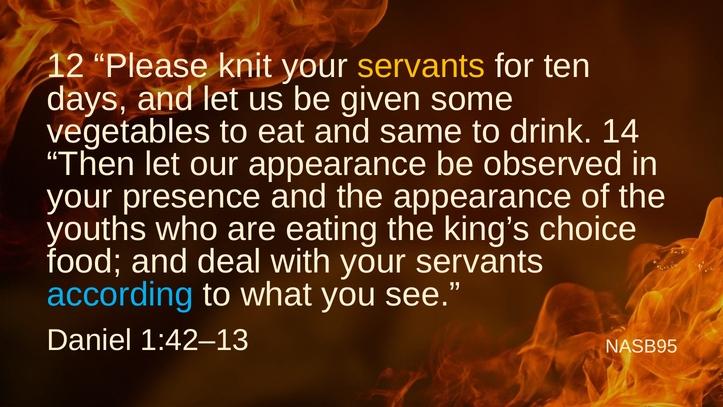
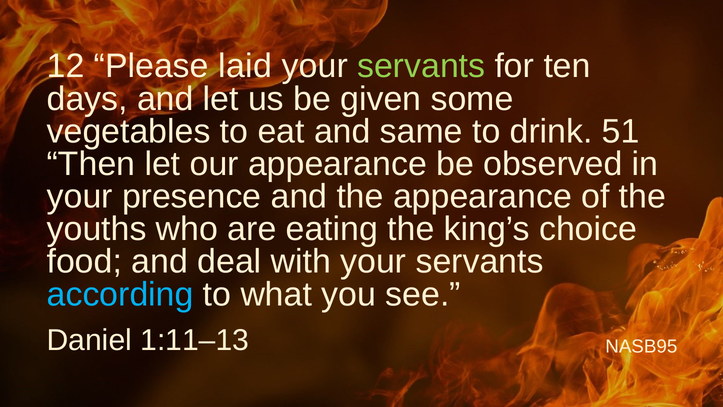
knit: knit -> laid (245, 66)
servants colour: yellow -> light green (421, 66)
14: 14 -> 51 (621, 131)
1:42–13: 1:42–13 -> 1:11–13 (195, 340)
